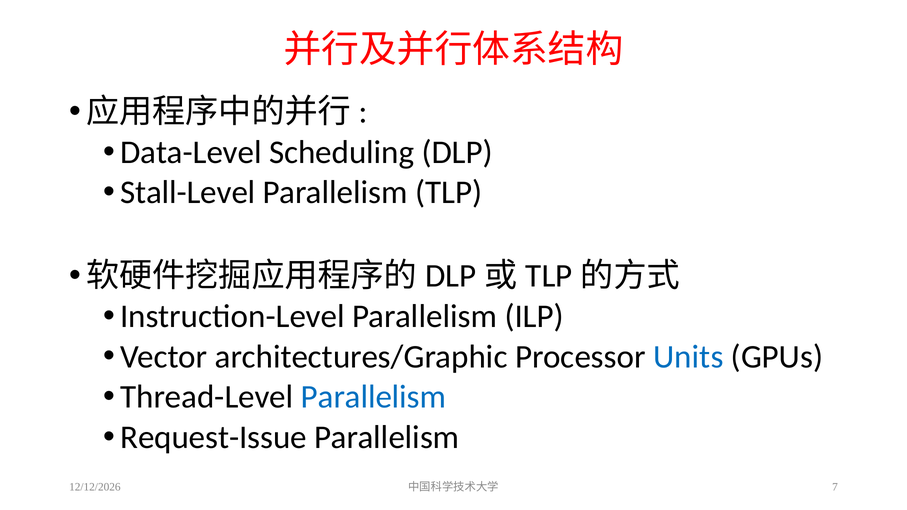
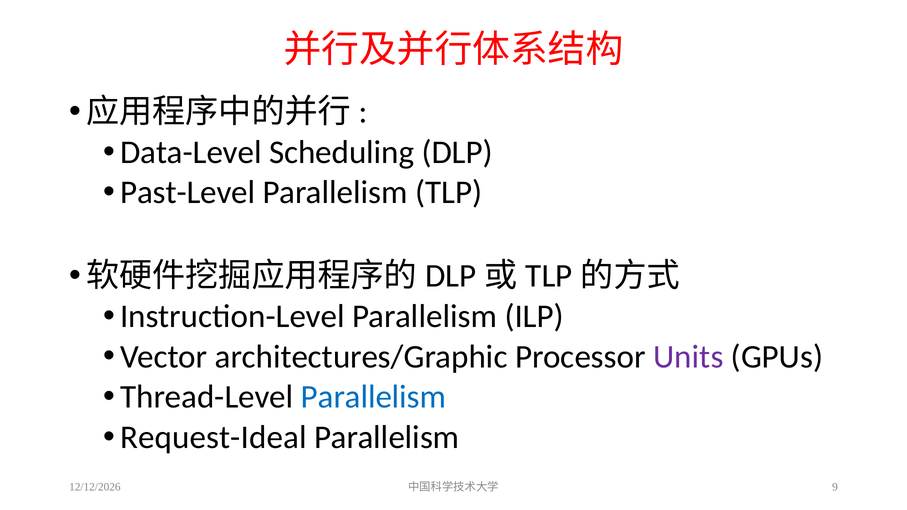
Stall-Level: Stall-Level -> Past-Level (188, 193)
Units colour: blue -> purple (688, 357)
Request-Issue: Request-Issue -> Request-Ideal (213, 438)
7: 7 -> 9 (835, 487)
